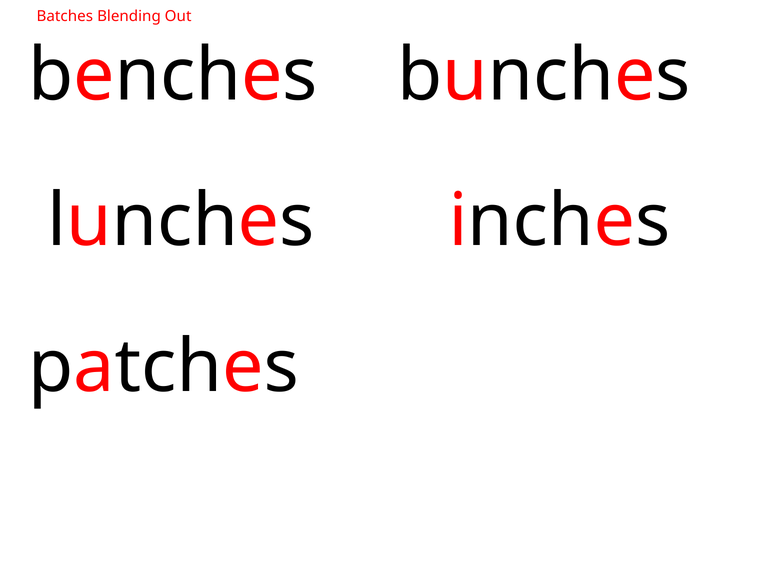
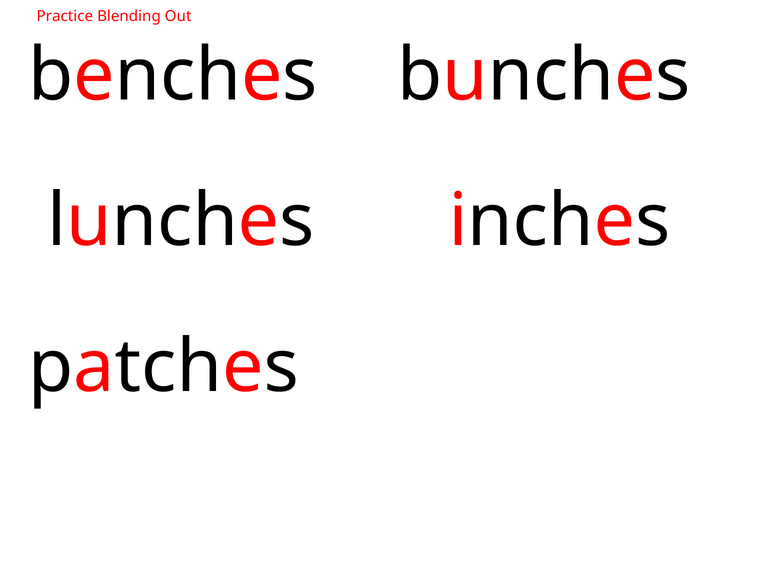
Batches: Batches -> Practice (65, 16)
